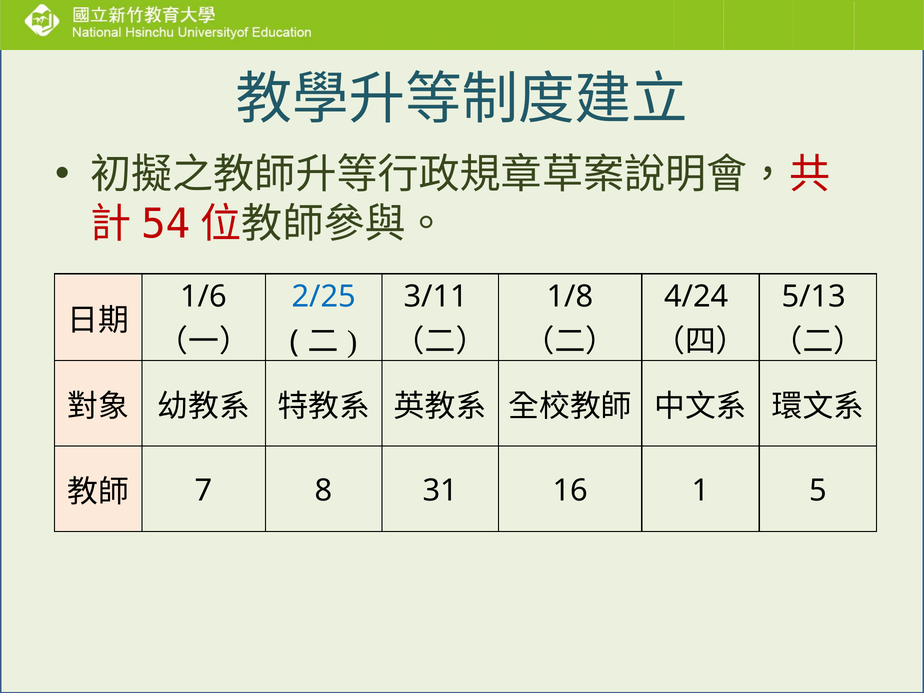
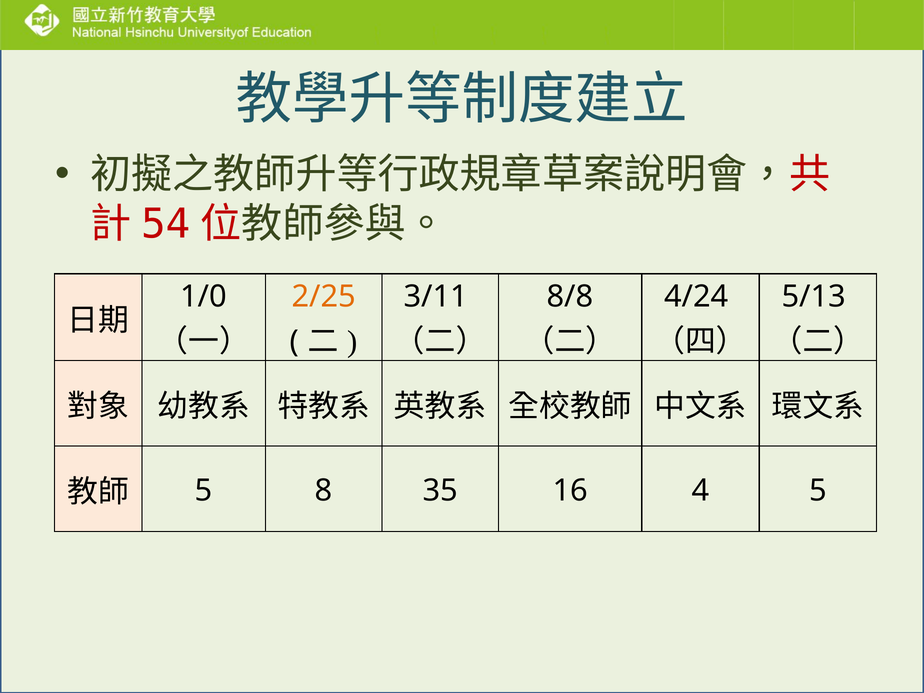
1/6: 1/6 -> 1/0 (204, 297)
2/25 colour: blue -> orange (324, 297)
1/8: 1/8 -> 8/8 (570, 297)
7: 7 -> 5 (204, 491)
31: 31 -> 35 (440, 491)
1: 1 -> 4 (701, 491)
